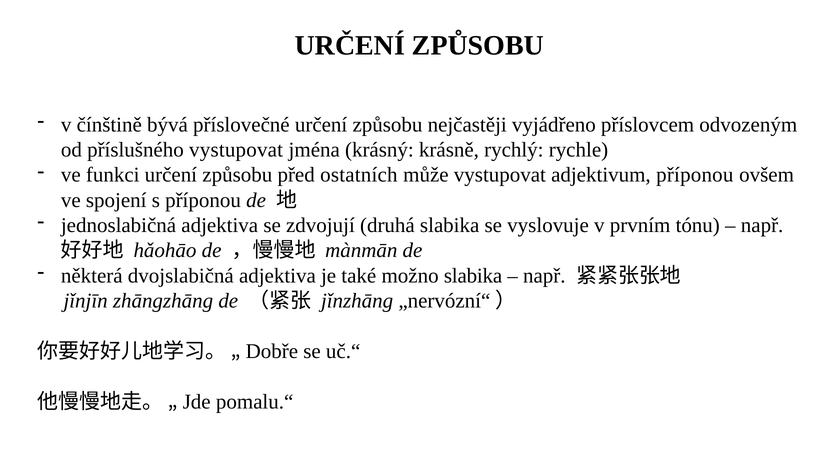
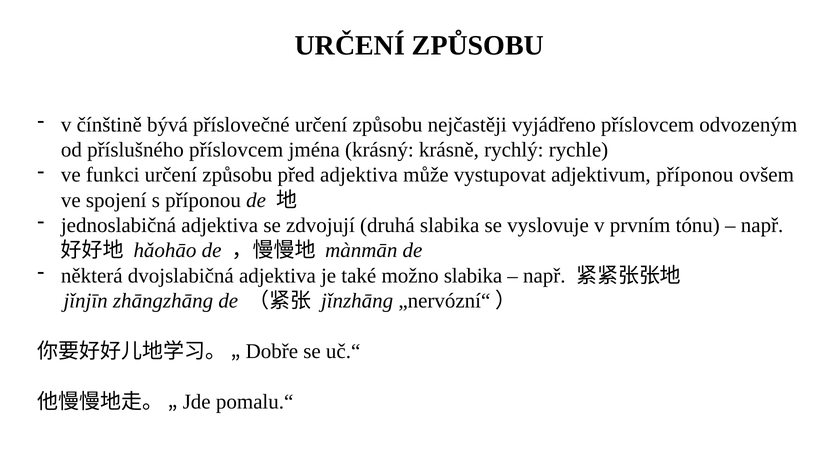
příslušného vystupovat: vystupovat -> příslovcem (236, 150)
před ostatních: ostatních -> adjektiva (359, 175)
